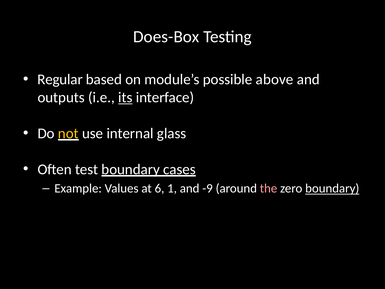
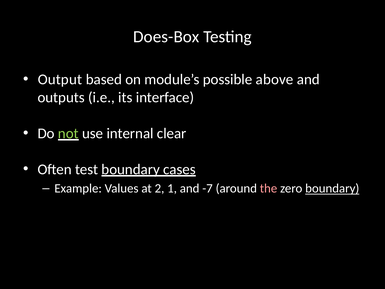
Regular: Regular -> Output (60, 79)
its underline: present -> none (125, 97)
not colour: yellow -> light green (68, 133)
glass: glass -> clear (172, 133)
6: 6 -> 2 (159, 188)
-9: -9 -> -7 (208, 188)
